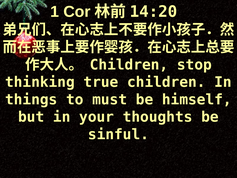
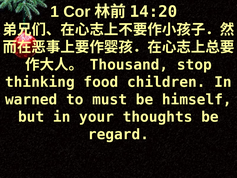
Children: Children -> Thousand (129, 65)
true: true -> food (101, 82)
things: things -> warned (31, 99)
sinful: sinful -> regard (118, 134)
